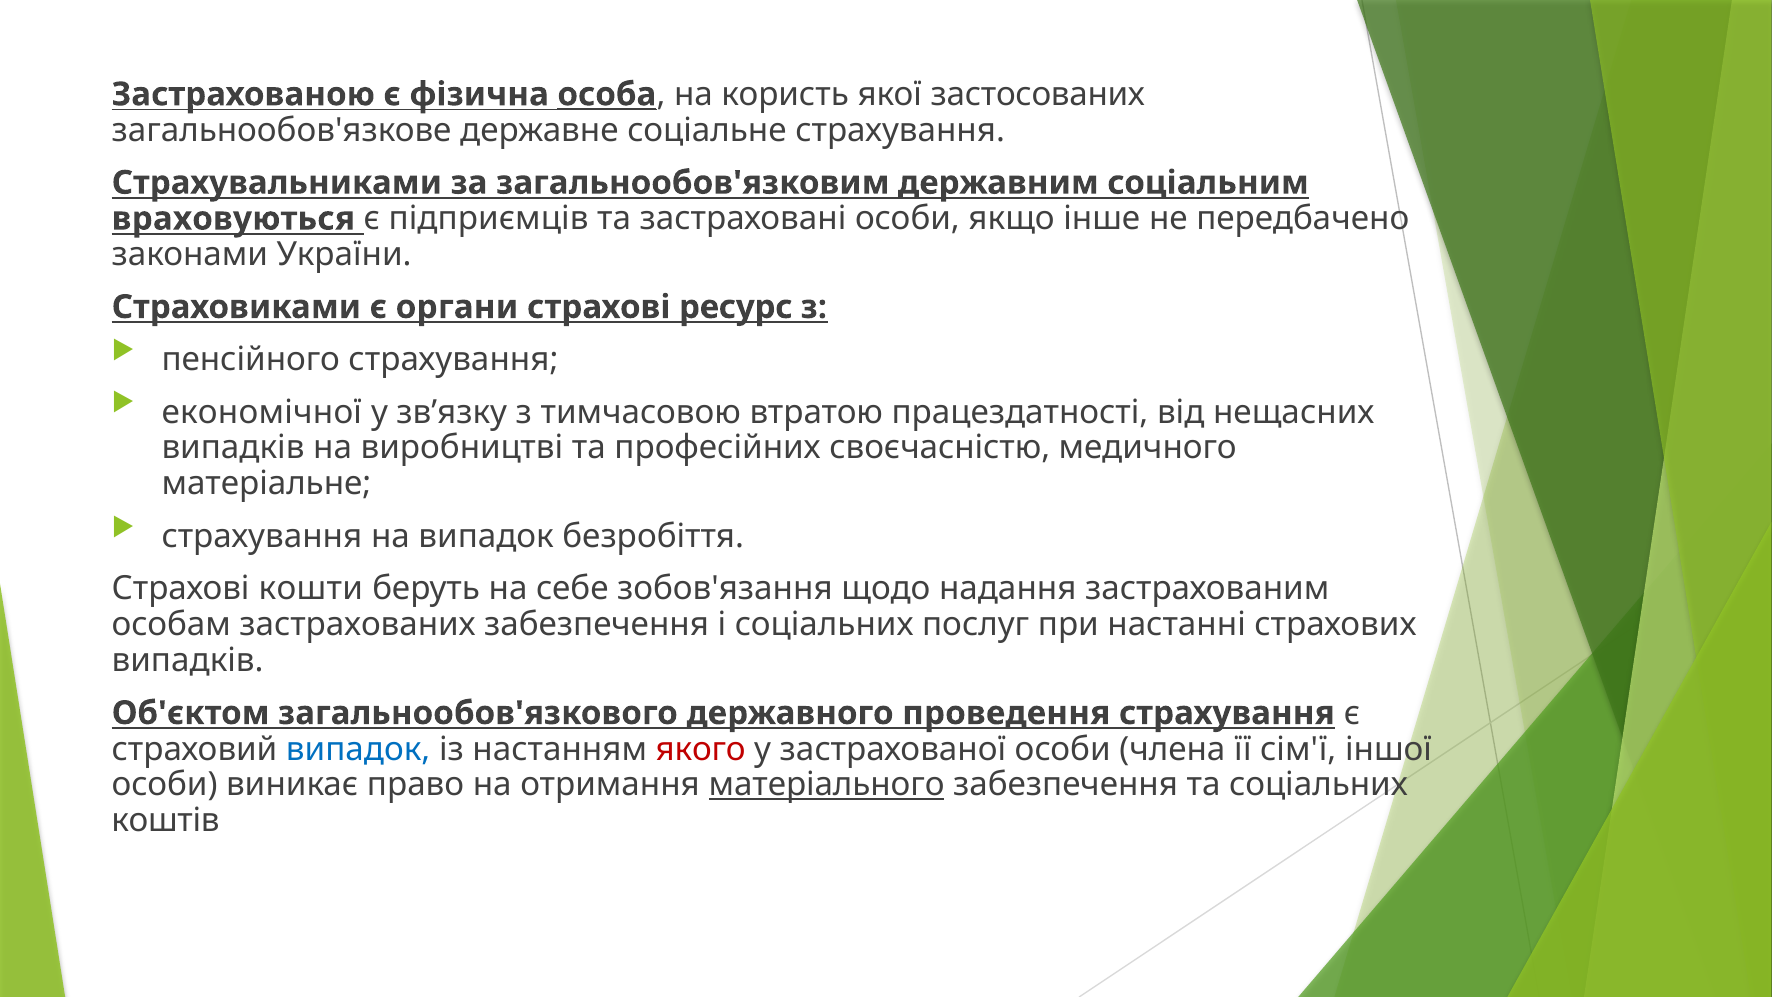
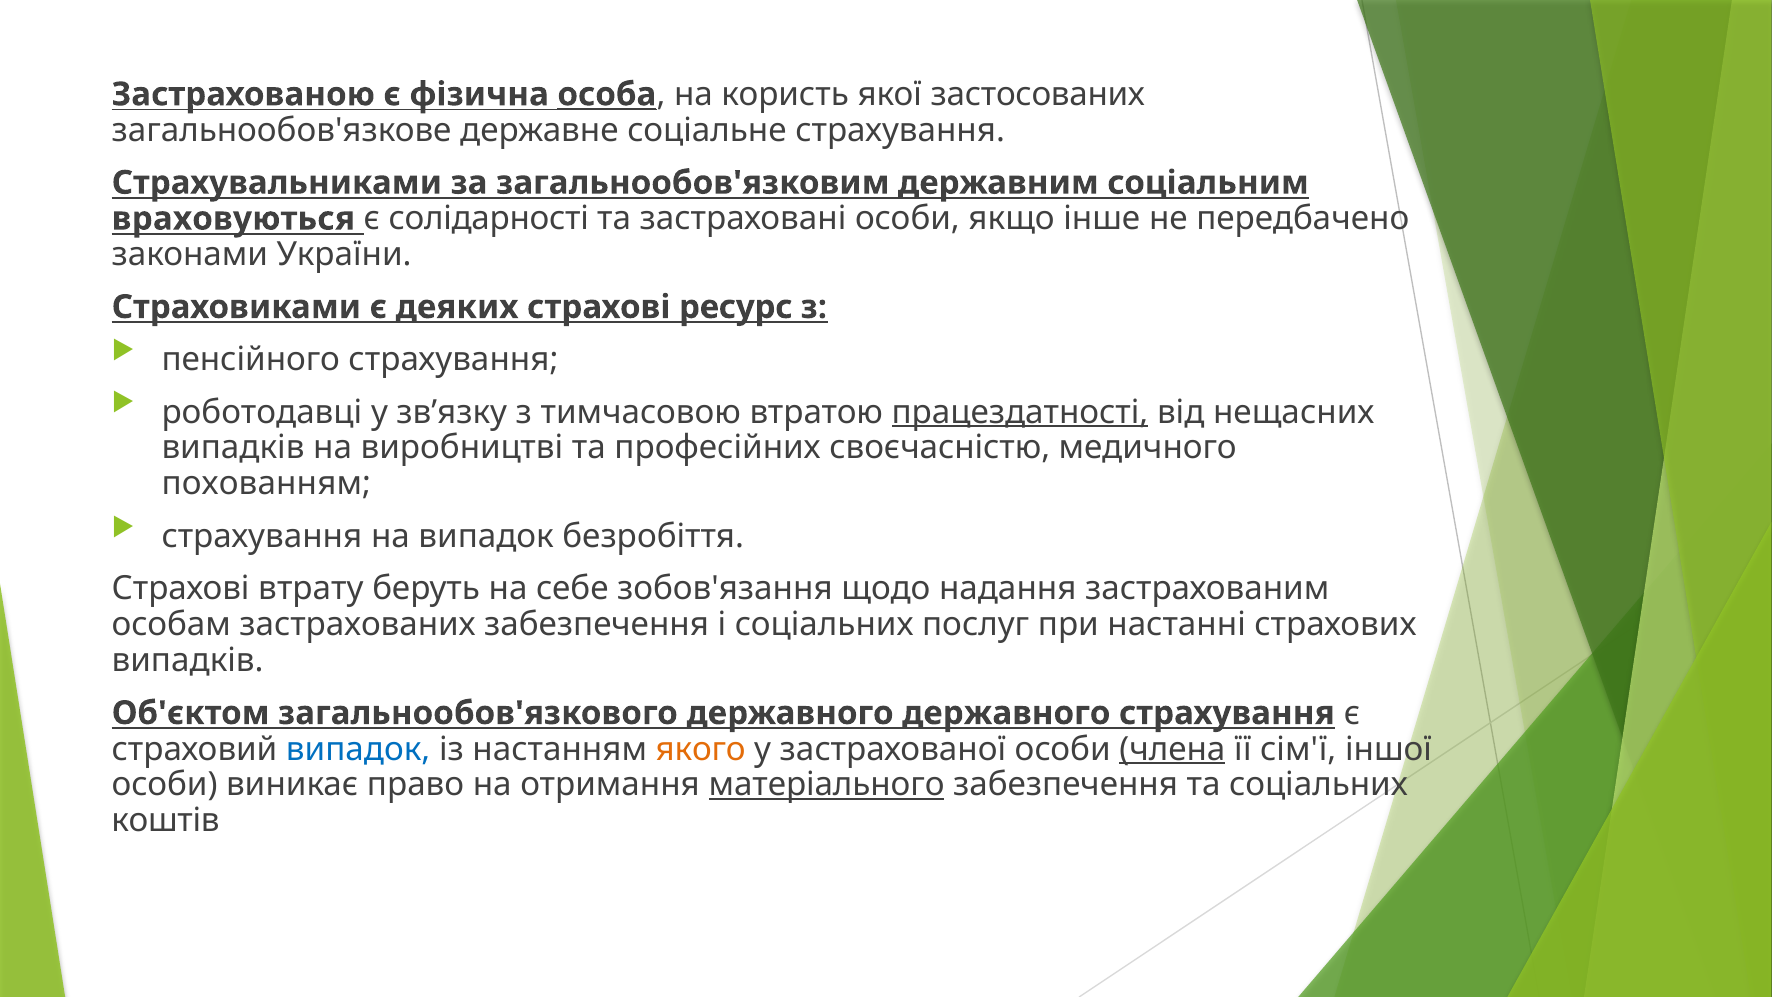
підприємців: підприємців -> солідарності (489, 219)
органи: органи -> деяких (457, 307)
економічної: економічної -> роботодавці (262, 412)
працездатності underline: none -> present (1020, 412)
матеріальне: матеріальне -> похованням (266, 484)
кошти: кошти -> втрату (311, 589)
державного проведення: проведення -> державного (1006, 713)
якого colour: red -> orange (701, 749)
члена underline: none -> present (1172, 749)
